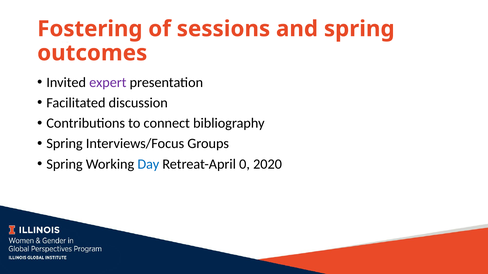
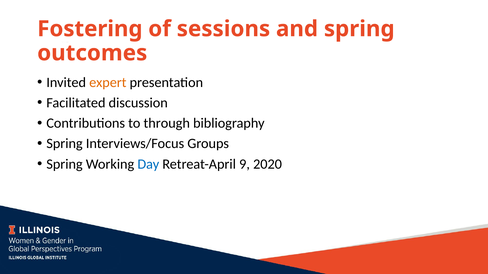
expert colour: purple -> orange (108, 83)
connect: connect -> through (167, 123)
0: 0 -> 9 (245, 164)
